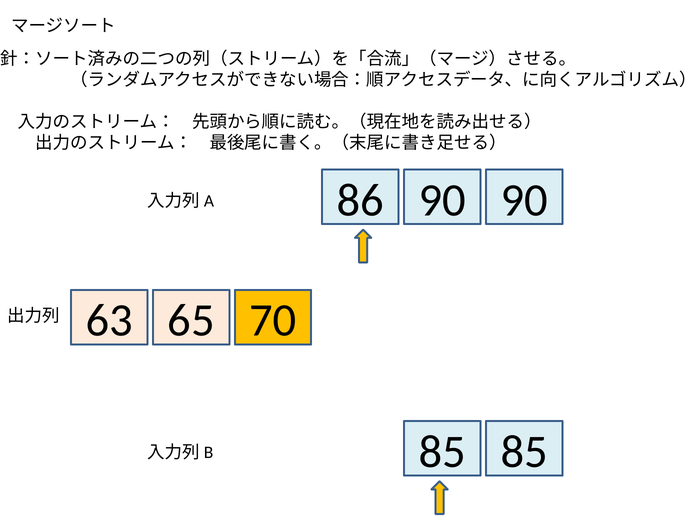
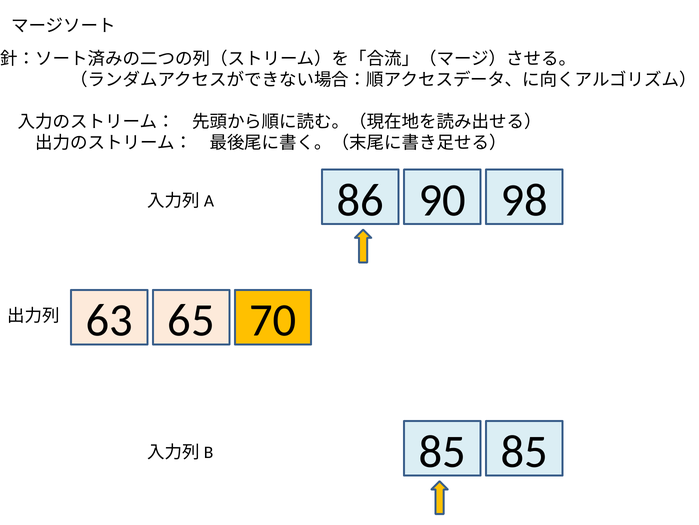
86 90: 90 -> 98 (524, 200)
